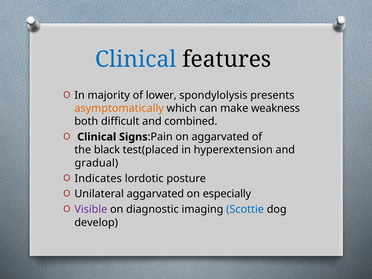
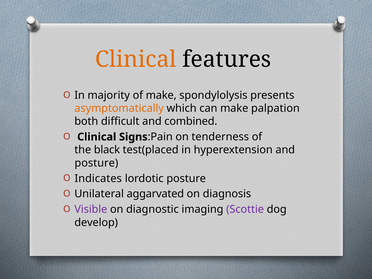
Clinical colour: blue -> orange (136, 59)
of lower: lower -> make (161, 95)
weakness: weakness -> palpation (275, 108)
on aggarvated: aggarvated -> tenderness (220, 137)
gradual: gradual -> posture (96, 163)
especially: especially -> diagnosis (227, 194)
Scottie colour: blue -> purple (245, 209)
